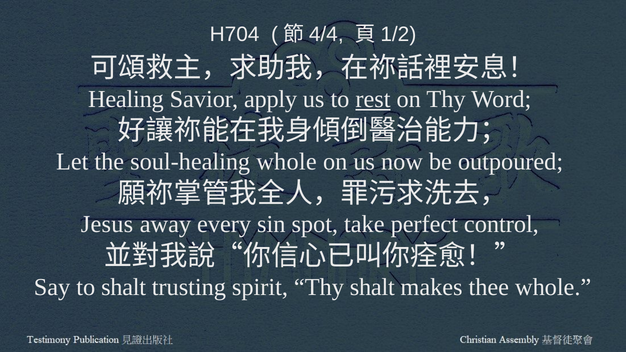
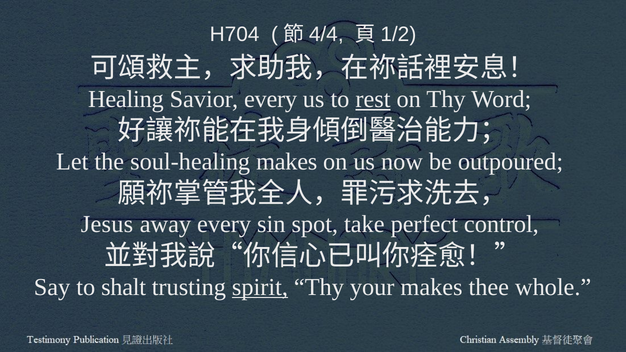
Savior apply: apply -> every (271, 99)
soul-healing whole: whole -> makes (287, 162)
spirit underline: none -> present (260, 287)
Thy shalt: shalt -> your (372, 287)
